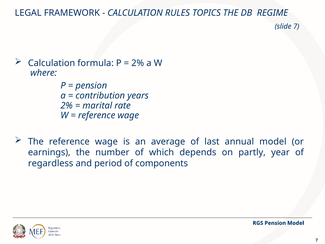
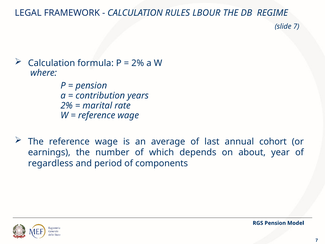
TOPICS: TOPICS -> LBOUR (206, 13)
annual model: model -> cohort (273, 142)
partly: partly -> about (252, 152)
